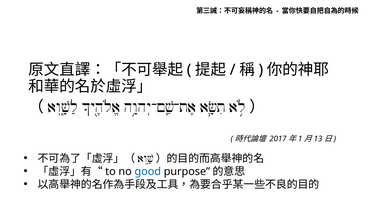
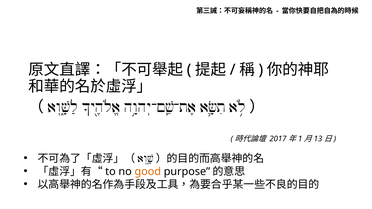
good colour: blue -> orange (148, 172)
